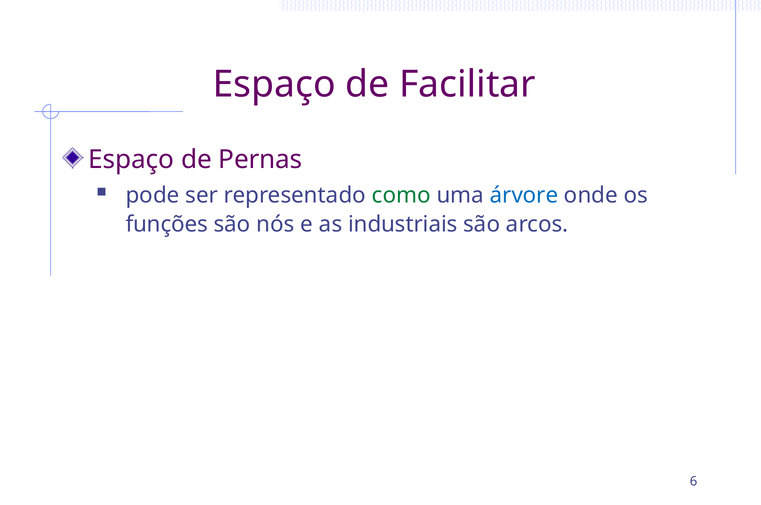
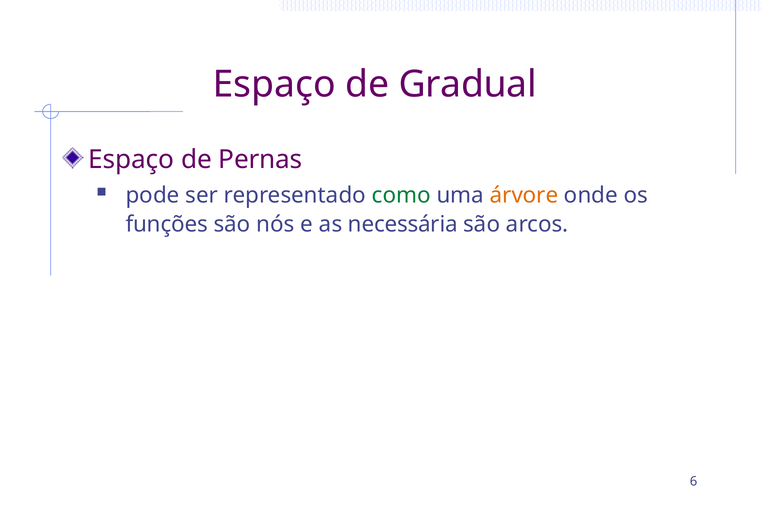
Facilitar: Facilitar -> Gradual (468, 84)
árvore colour: blue -> orange (524, 195)
industriais: industriais -> necessária (403, 224)
